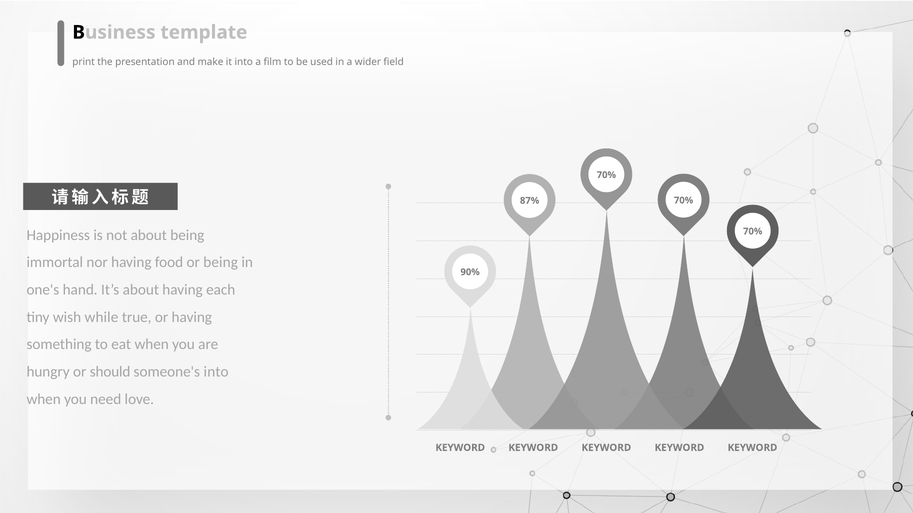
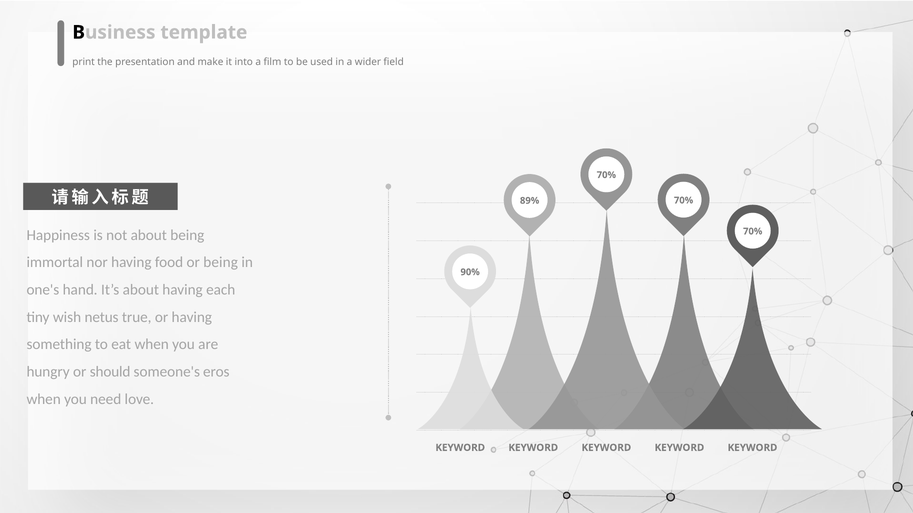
87%: 87% -> 89% (530, 201)
while: while -> netus (102, 317)
someone's into: into -> eros (216, 372)
